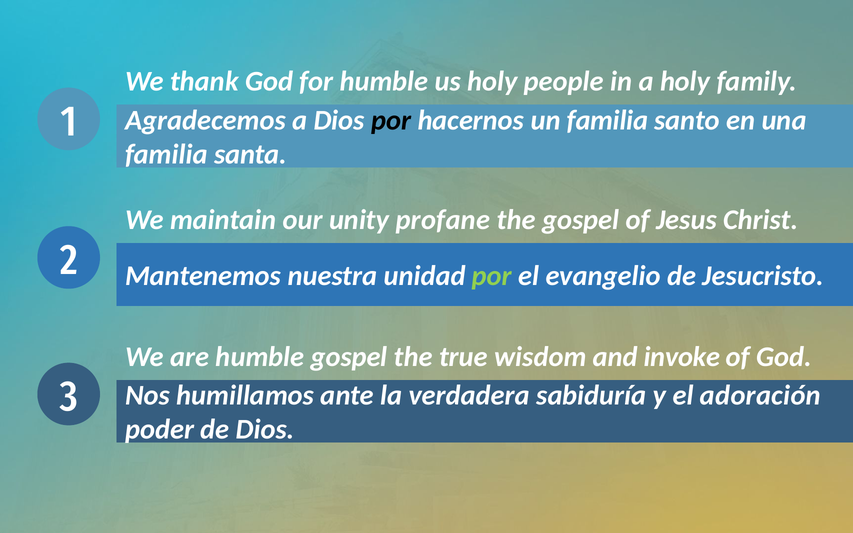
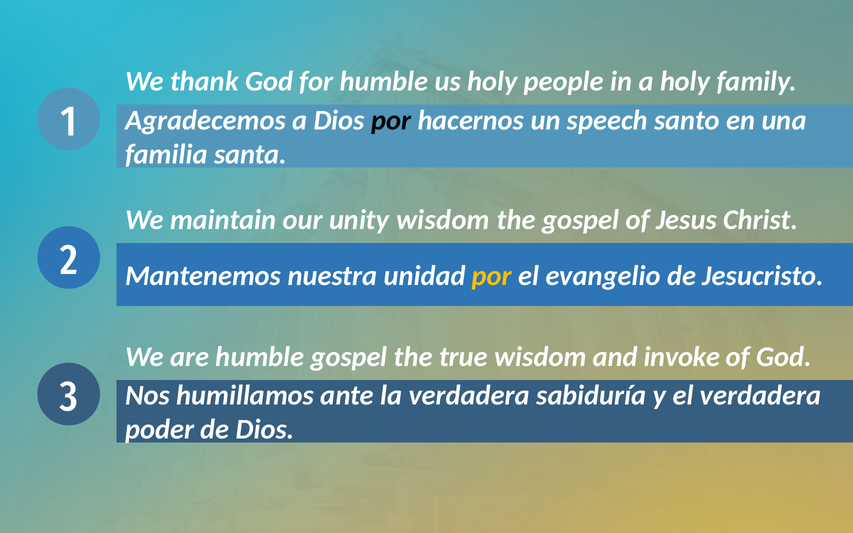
un familia: familia -> speech (607, 120)
unity profane: profane -> wisdom (443, 220)
por colour: light green -> yellow (492, 276)
el adoración: adoración -> verdadera (761, 396)
